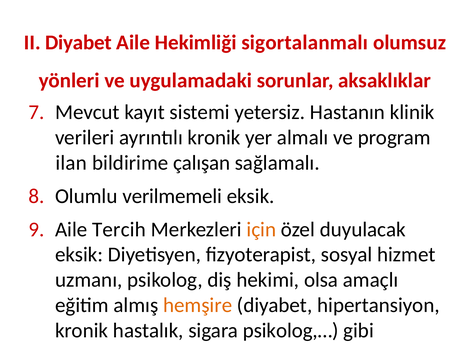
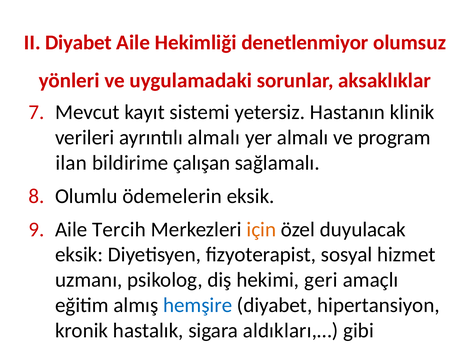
sigortalanmalı: sigortalanmalı -> denetlenmiyor (305, 43)
ayrıntılı kronik: kronik -> almalı (214, 137)
verilmemeli: verilmemeli -> ödemelerin (172, 196)
olsa: olsa -> geri (321, 280)
hemşire colour: orange -> blue (198, 305)
psikolog,…: psikolog,… -> aldıkları,… (291, 330)
